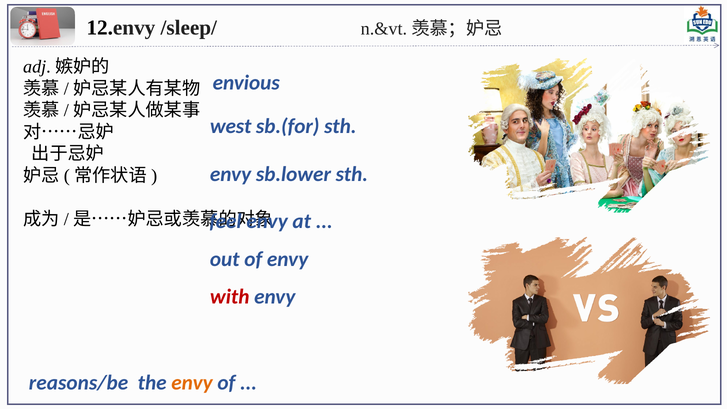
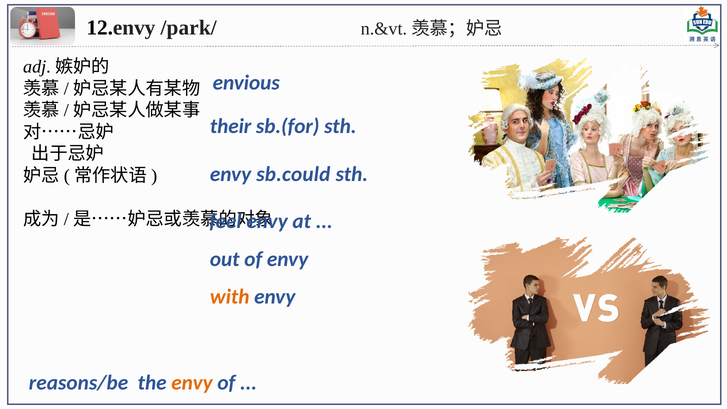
/sleep/: /sleep/ -> /park/ (189, 28)
west: west -> their (231, 126)
sb.lower: sb.lower -> sb.could (293, 174)
with colour: red -> orange (230, 296)
